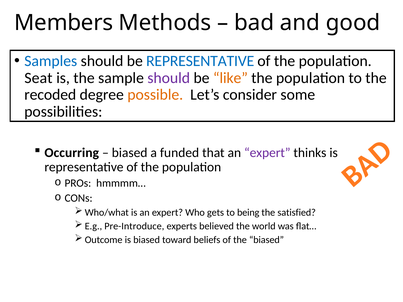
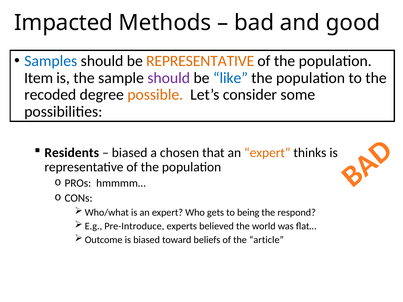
Members: Members -> Impacted (64, 23)
REPRESENTATIVE colour: blue -> orange (200, 61)
Seat: Seat -> Item (39, 78)
like colour: orange -> blue (230, 78)
Occurring: Occurring -> Residents (72, 153)
funded: funded -> chosen (180, 153)
expert colour: purple -> orange (267, 153)
satisfied: satisfied -> respond (297, 213)
the biased: biased -> article (266, 240)
